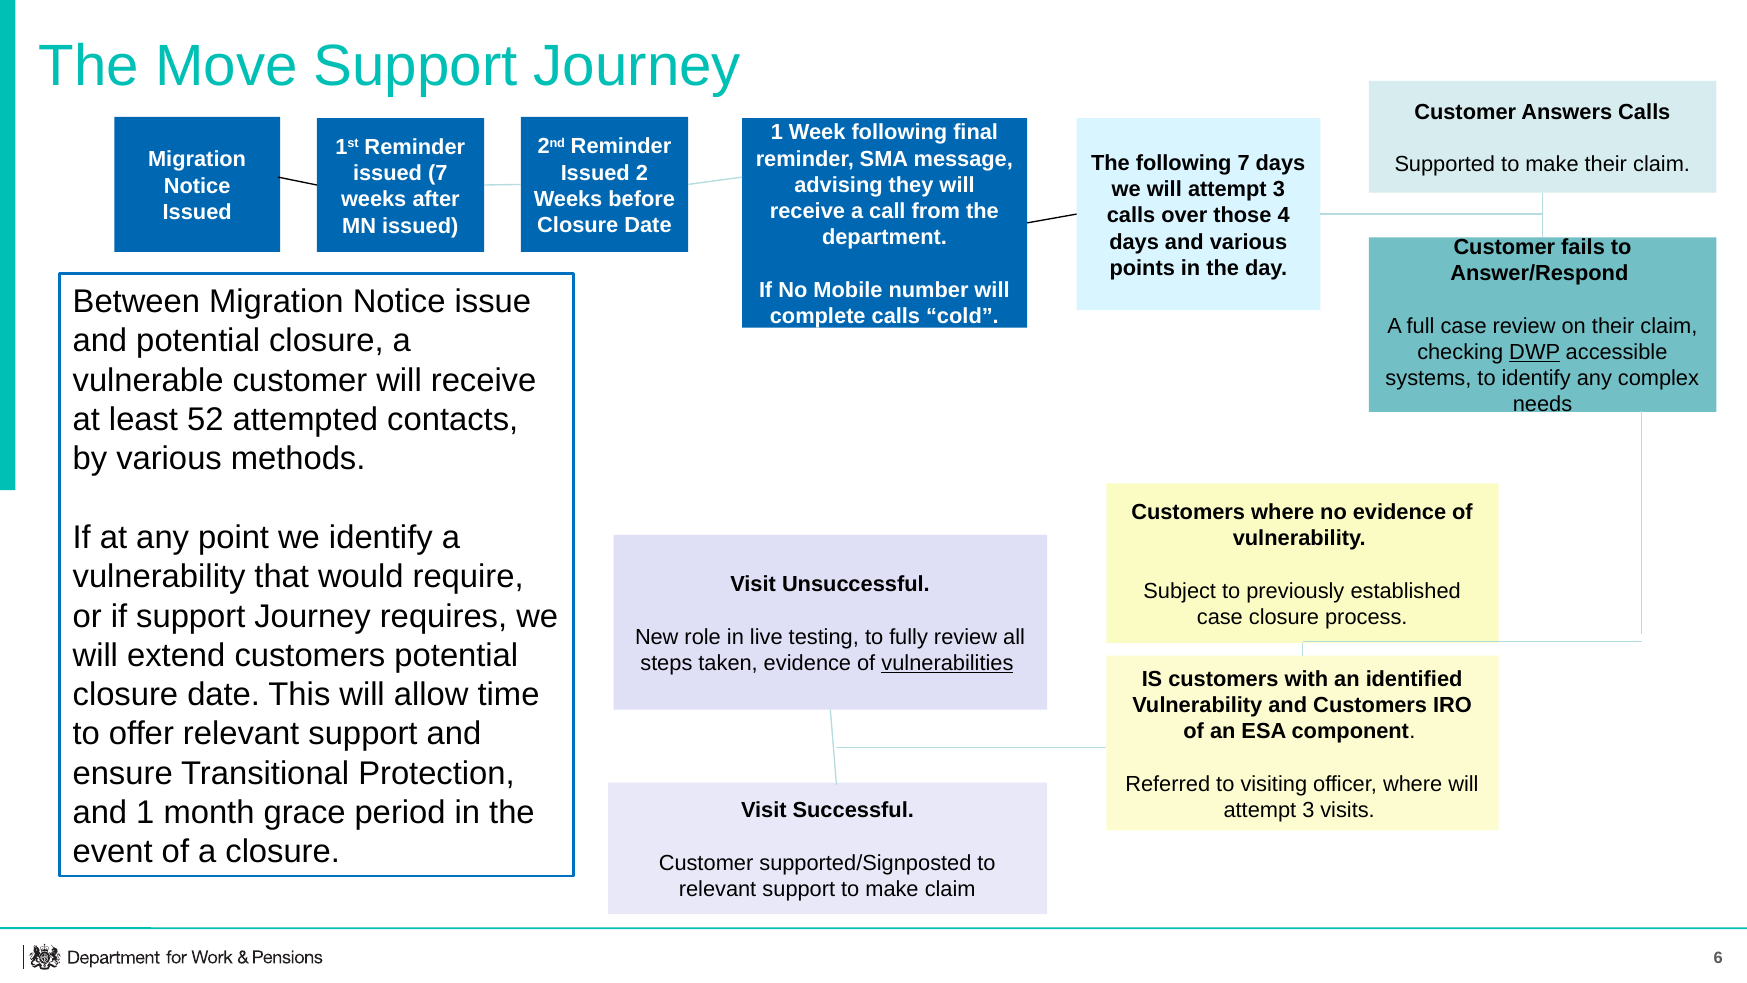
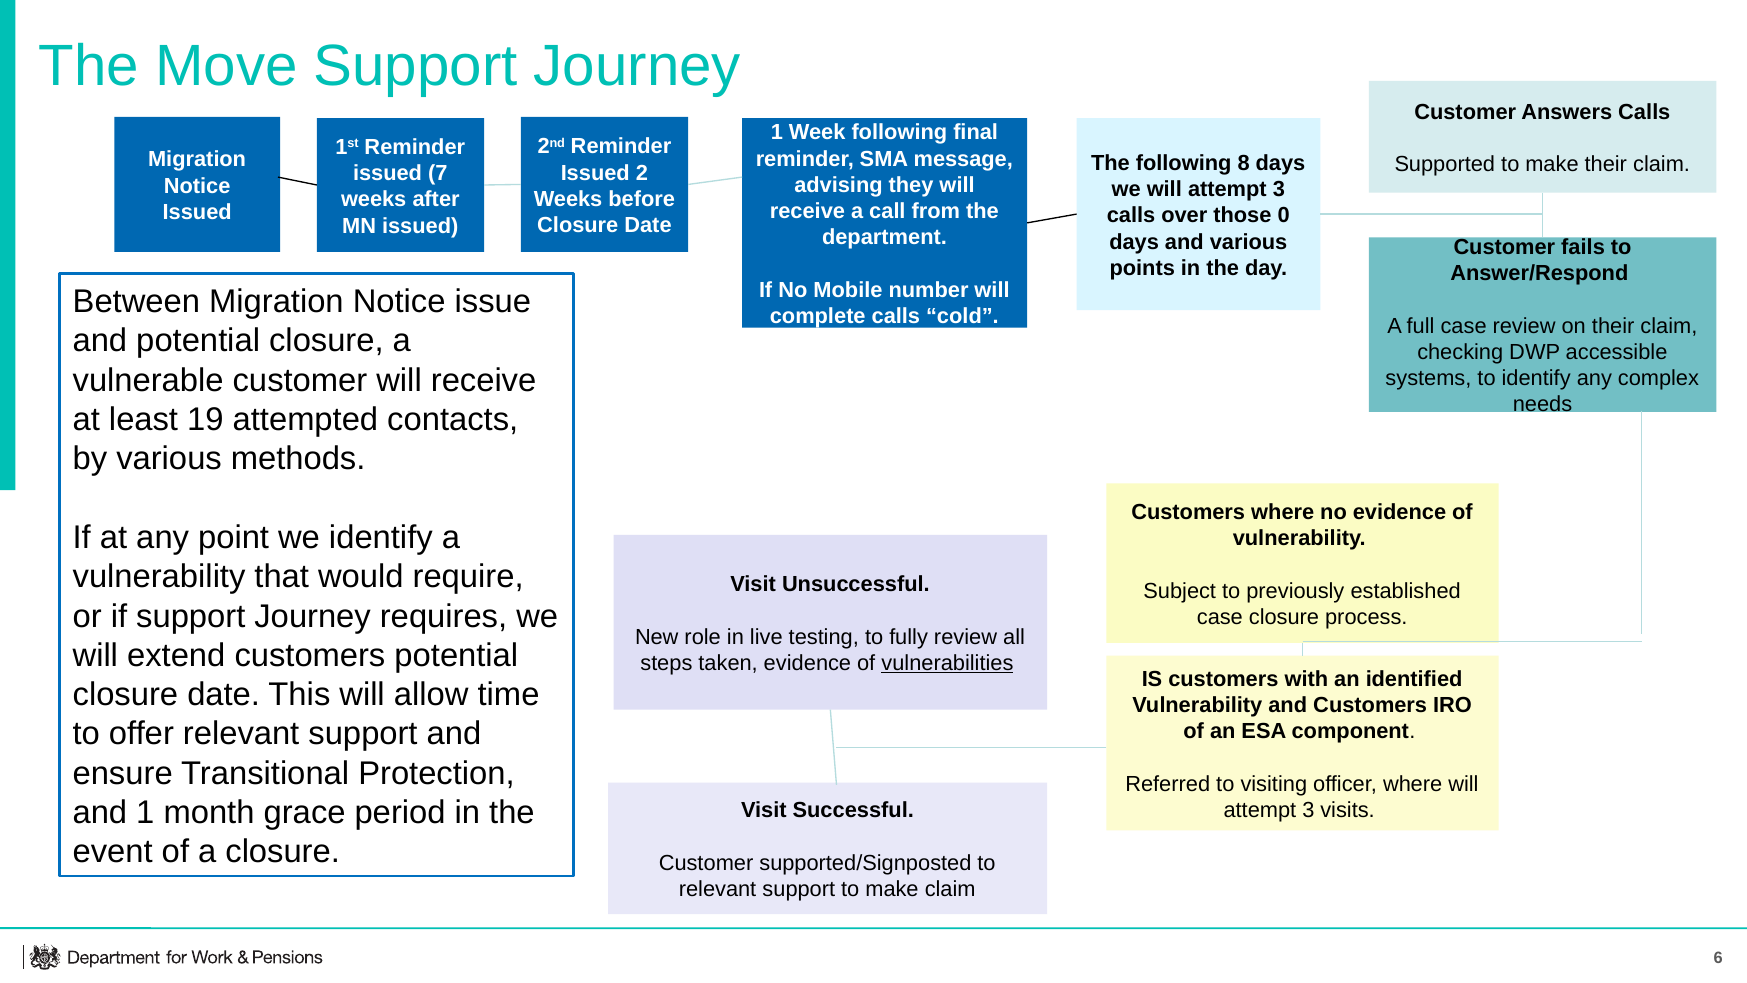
following 7: 7 -> 8 (1244, 163)
4: 4 -> 0 (1284, 216)
DWP underline: present -> none (1535, 352)
52: 52 -> 19 (205, 419)
